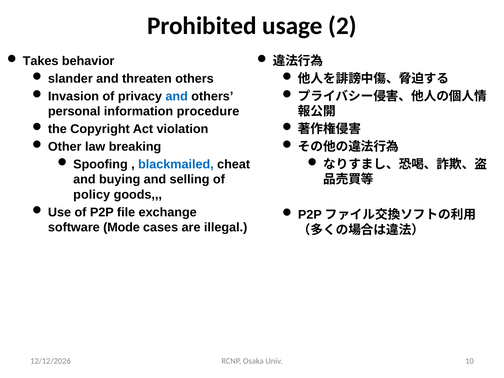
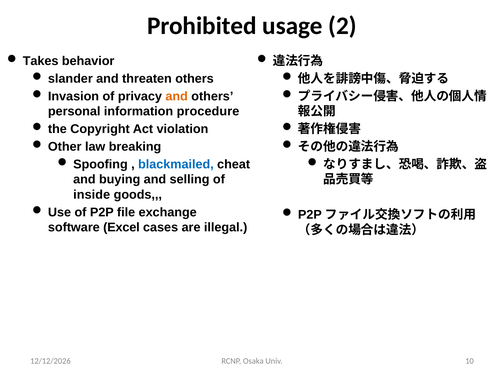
and colour: blue -> orange (177, 96)
policy: policy -> inside (92, 195)
Mode: Mode -> Excel (121, 227)
